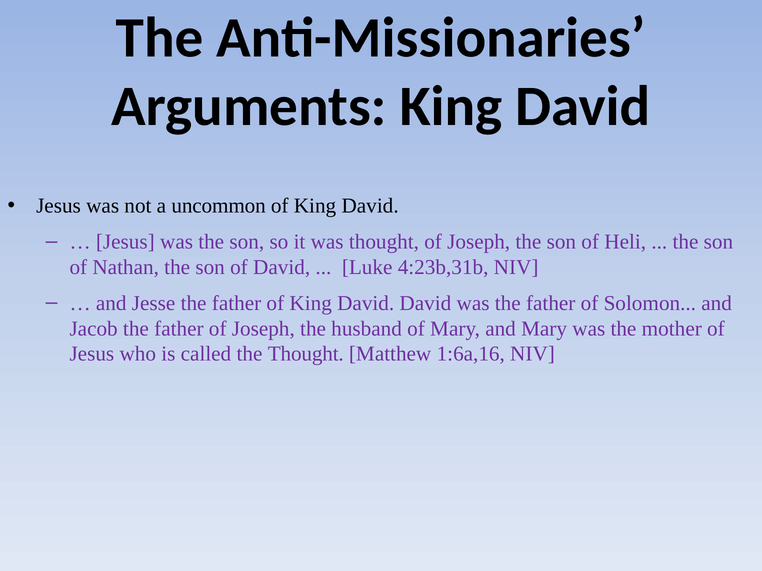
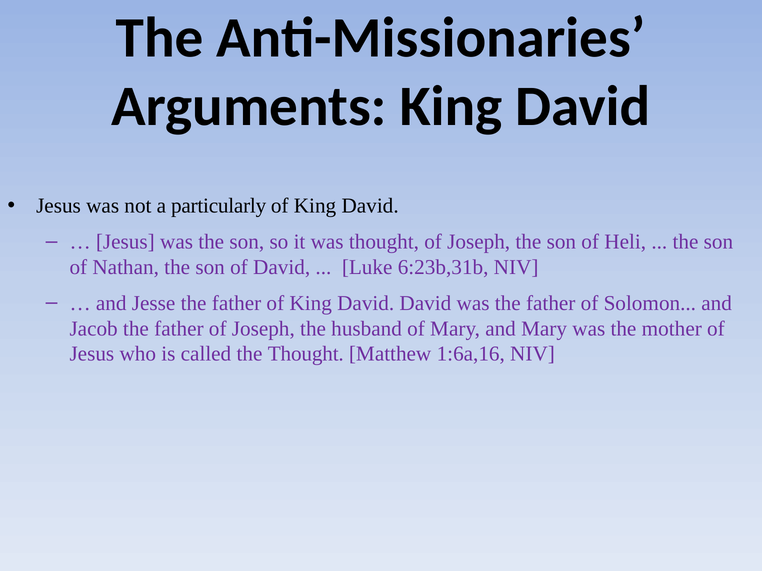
uncommon: uncommon -> particularly (219, 206)
4:23b,31b: 4:23b,31b -> 6:23b,31b (443, 267)
